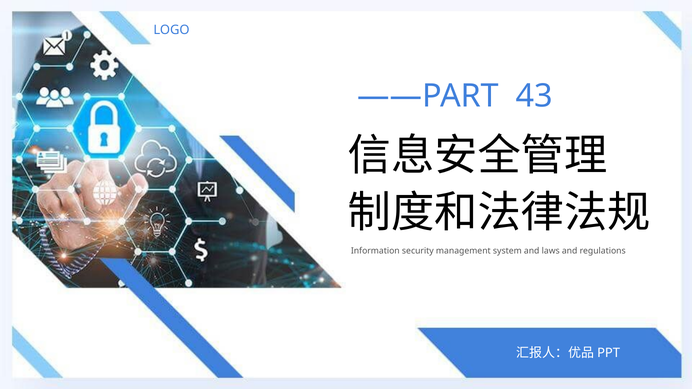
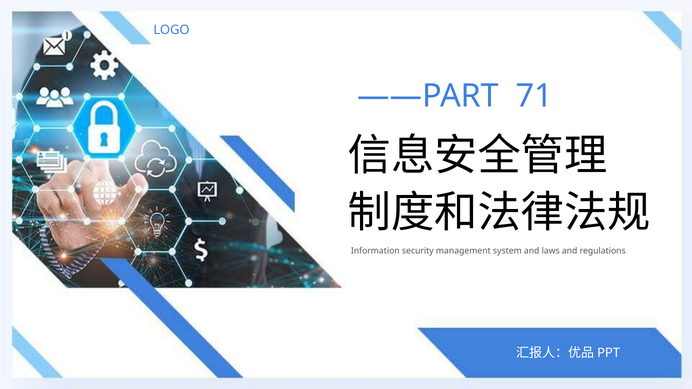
43: 43 -> 71 (534, 96)
